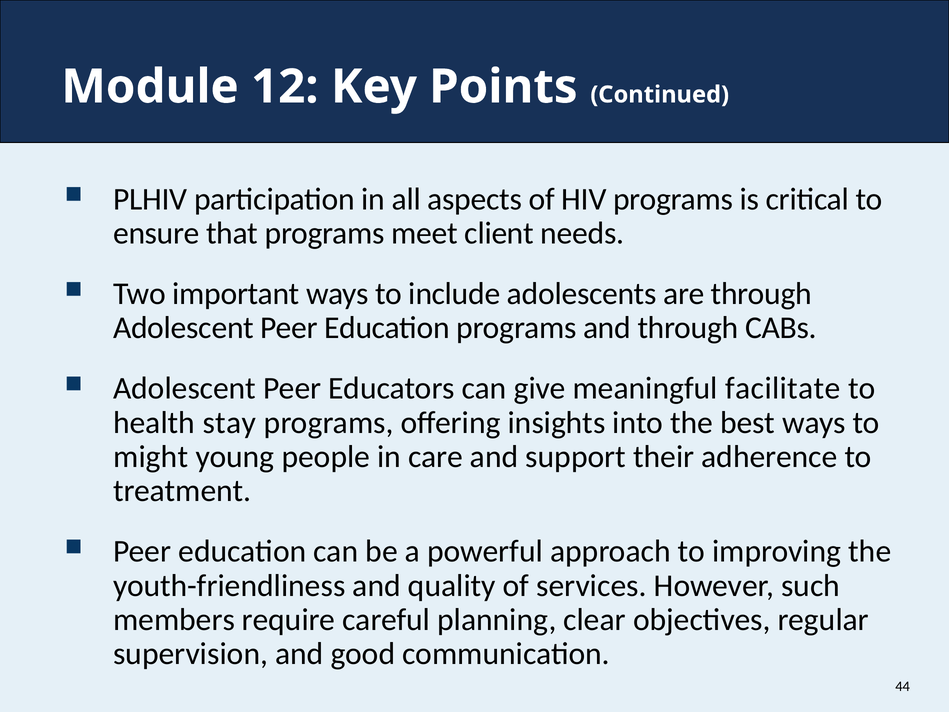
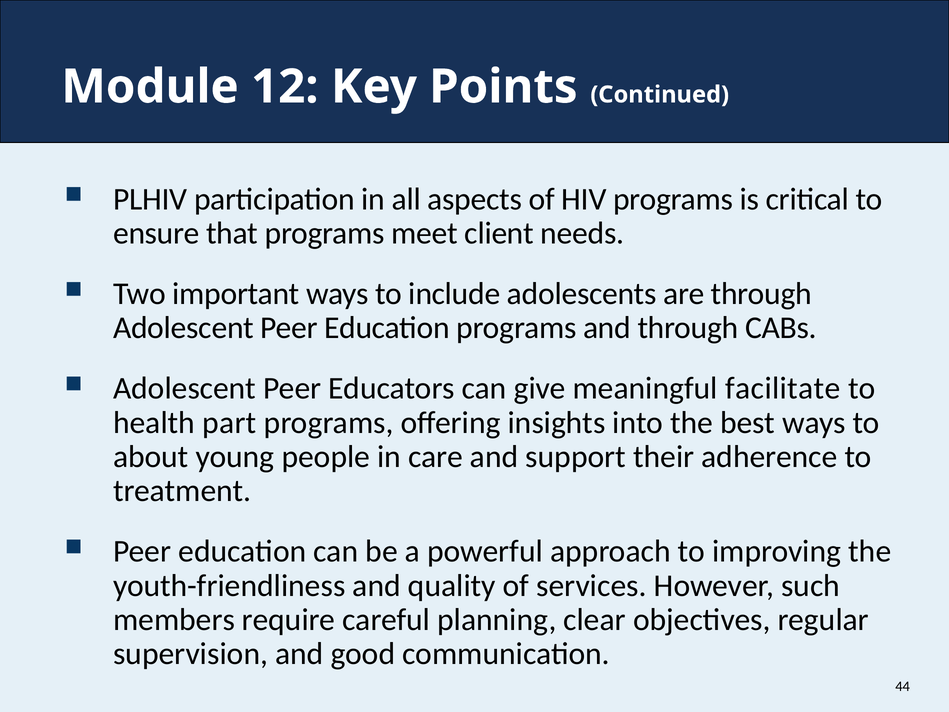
stay: stay -> part (229, 423)
might: might -> about (151, 457)
